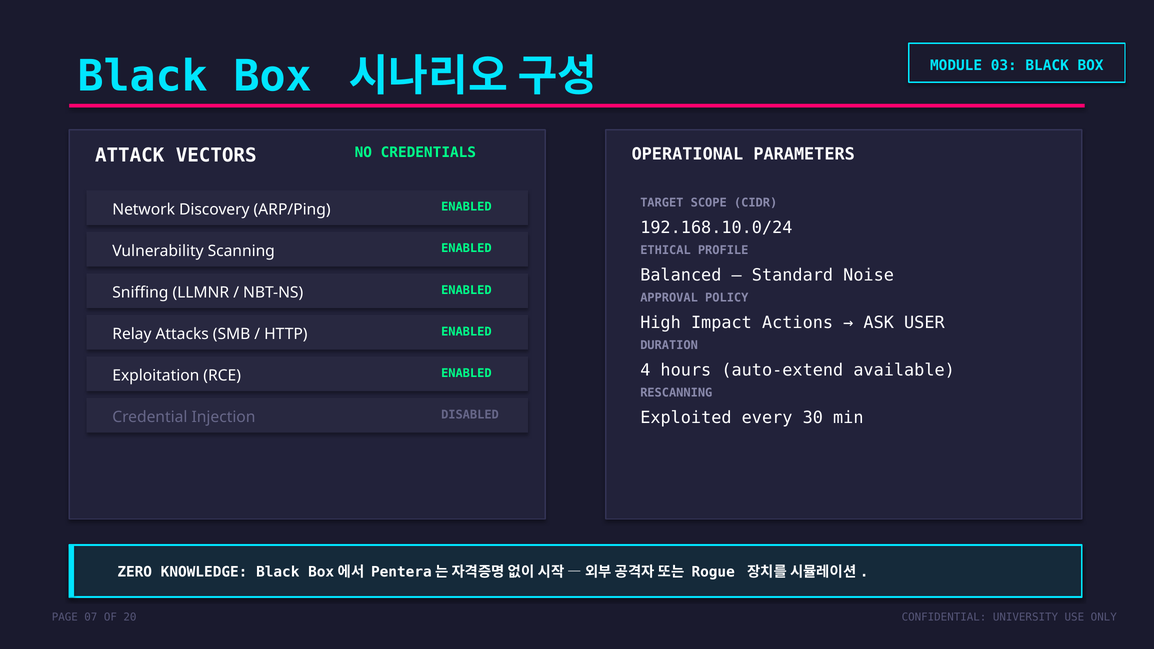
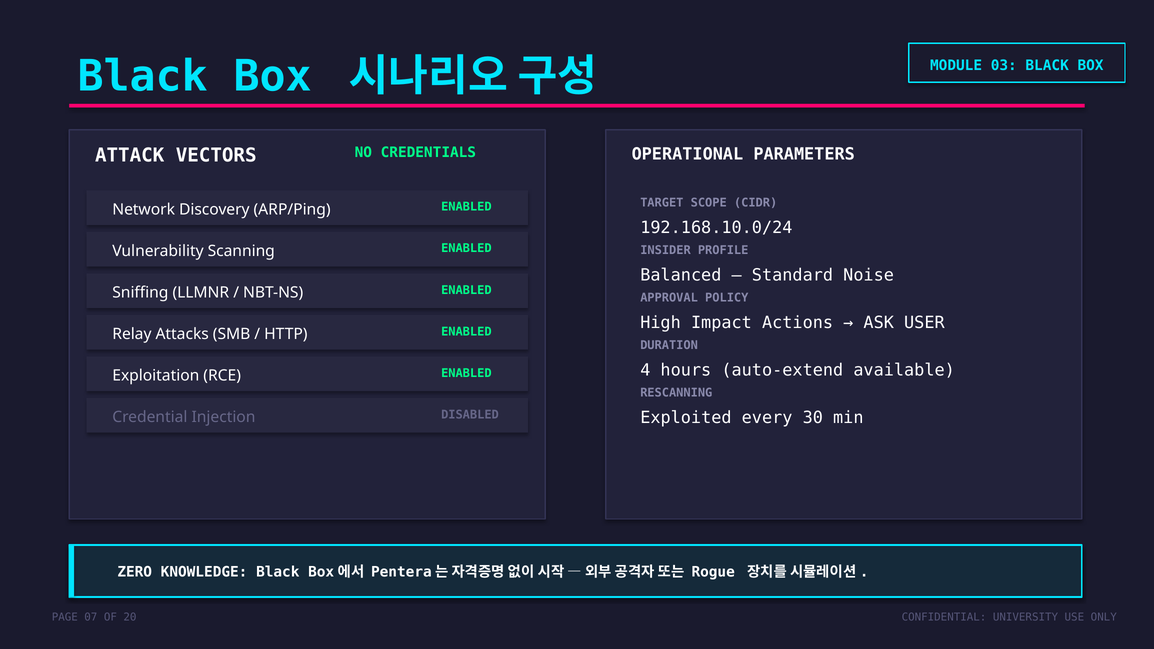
ETHICAL: ETHICAL -> INSIDER (666, 250)
